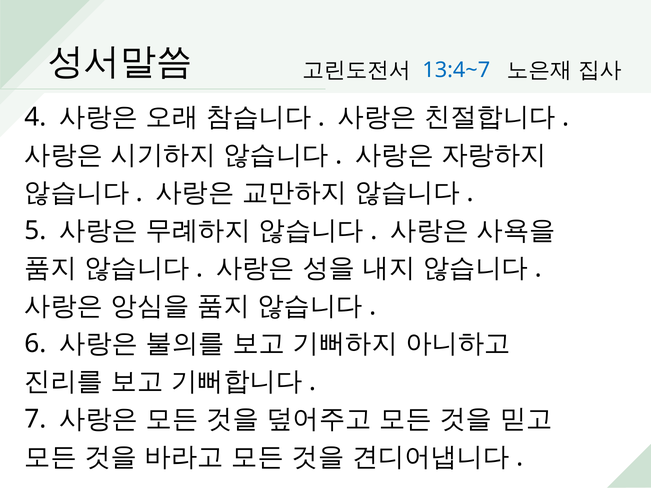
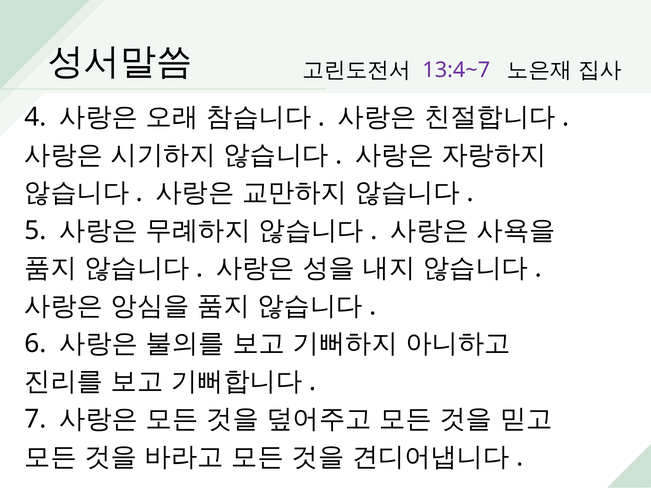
13:4~7 colour: blue -> purple (456, 70)
